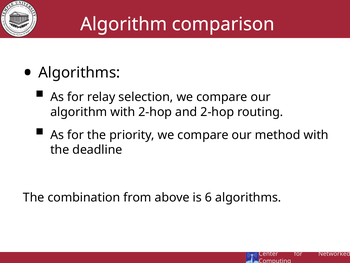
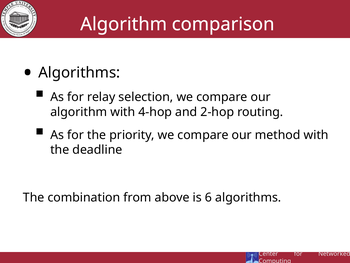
with 2-hop: 2-hop -> 4-hop (155, 112)
